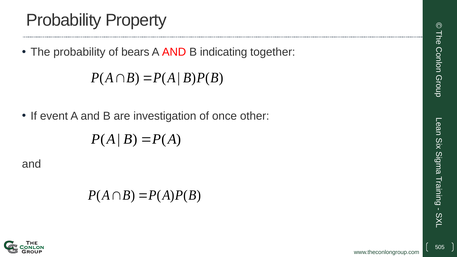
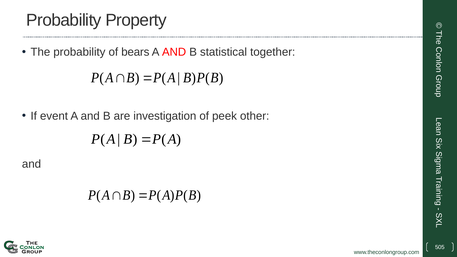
indicating: indicating -> statistical (224, 52)
once: once -> peek (225, 116)
